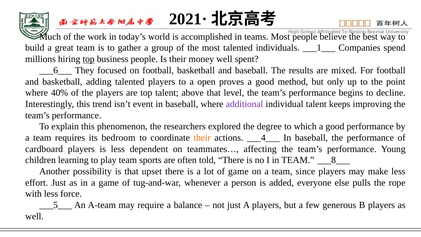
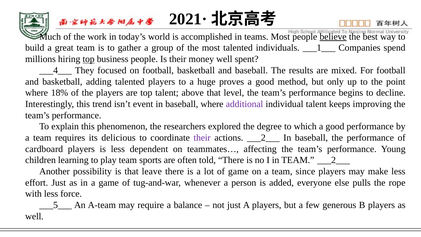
believe underline: none -> present (333, 37)
___6___: ___6___ -> ___4___ (56, 70)
open: open -> huge (206, 82)
40%: 40% -> 18% (60, 93)
bedroom: bedroom -> delicious (119, 138)
their colour: orange -> purple (202, 138)
actions ___4___: ___4___ -> ___2___ (263, 138)
TEAM ___8___: ___8___ -> ___2___ (334, 160)
upset: upset -> leave (152, 171)
